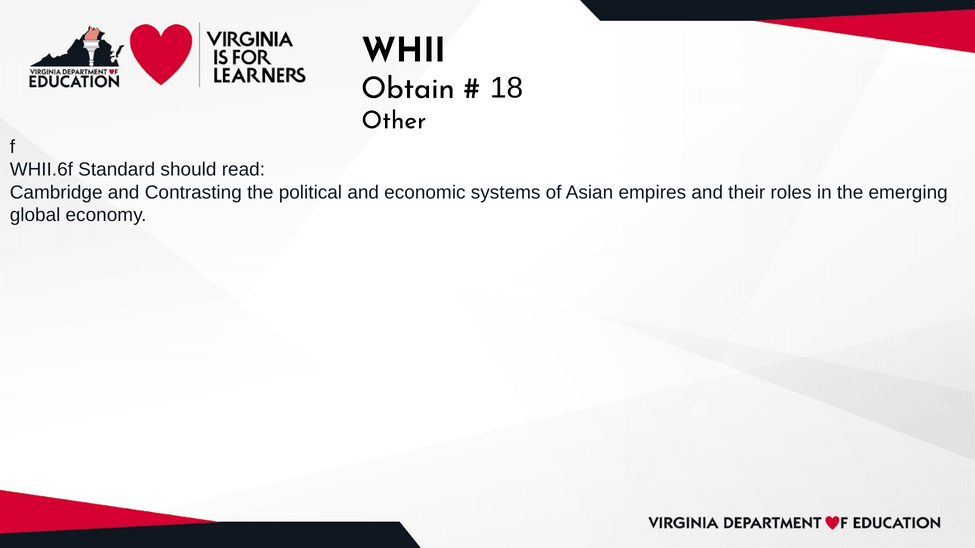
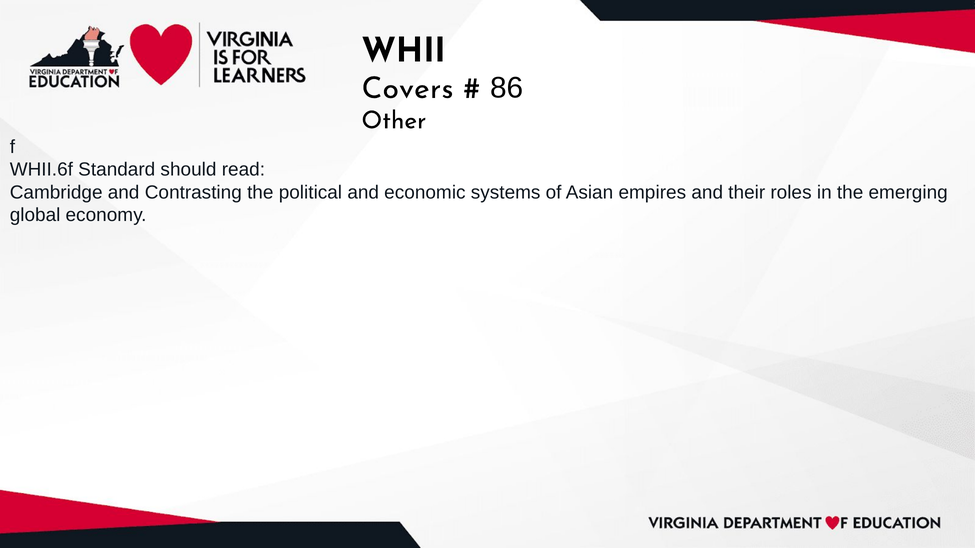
Obtain: Obtain -> Covers (408, 88)
18: 18 -> 86 (507, 88)
